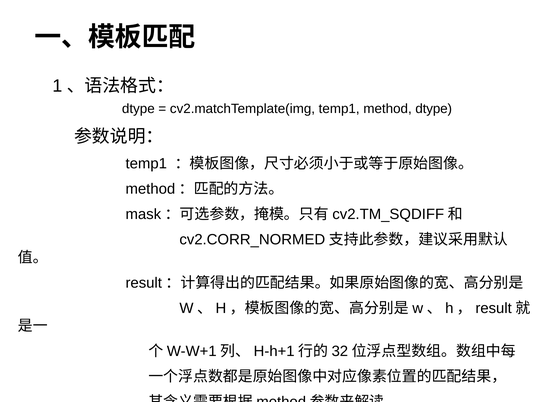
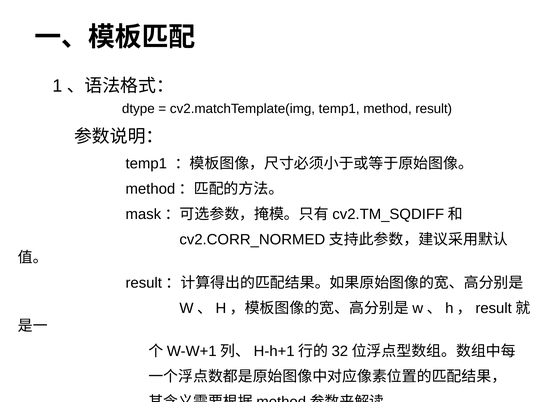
method dtype: dtype -> result (434, 109)
